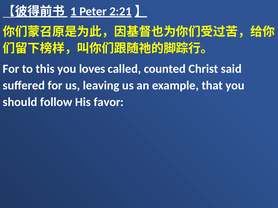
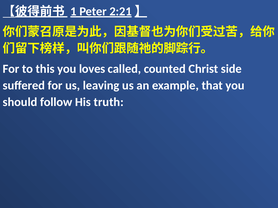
said: said -> side (231, 69)
favor: favor -> truth (109, 102)
